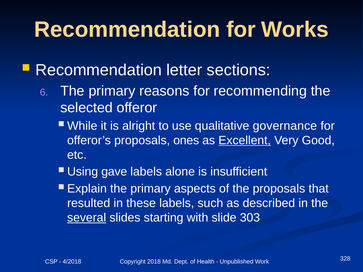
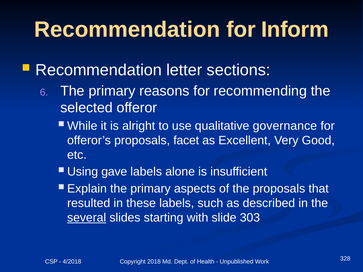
Works: Works -> Inform (295, 30)
ones: ones -> facet (186, 140)
Excellent underline: present -> none (245, 140)
